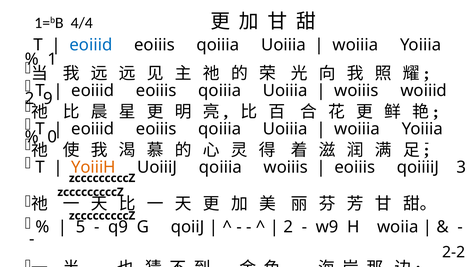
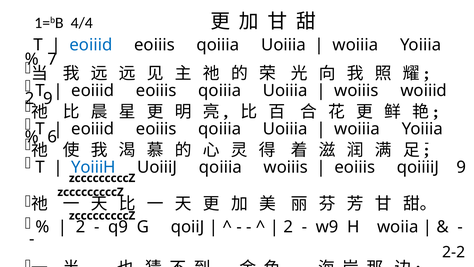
1: 1 -> 7 (52, 59)
0: 0 -> 6 (52, 137)
YoiiiH colour: orange -> blue (93, 167)
qoiiiiJ 3: 3 -> 9 (461, 167)
5: 5 -> 2 (81, 227)
